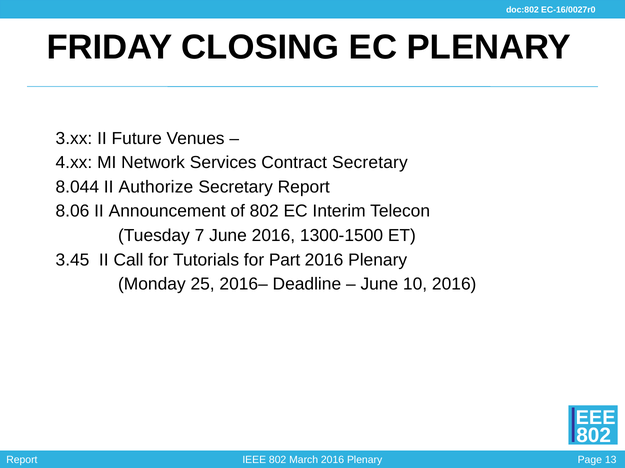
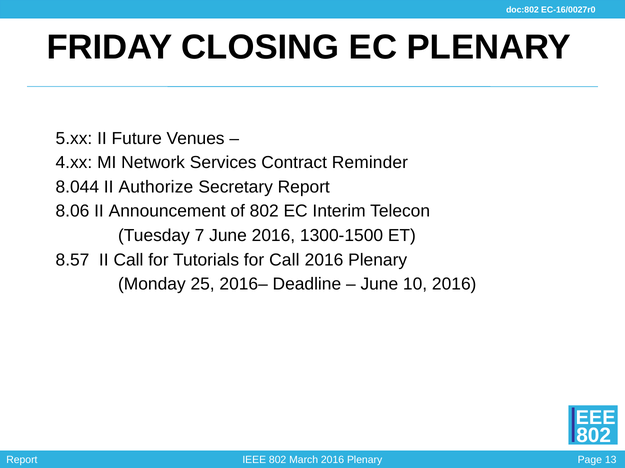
3.xx: 3.xx -> 5.xx (74, 139)
Contract Secretary: Secretary -> Reminder (370, 163)
3.45: 3.45 -> 8.57 (73, 260)
for Part: Part -> Call (284, 260)
